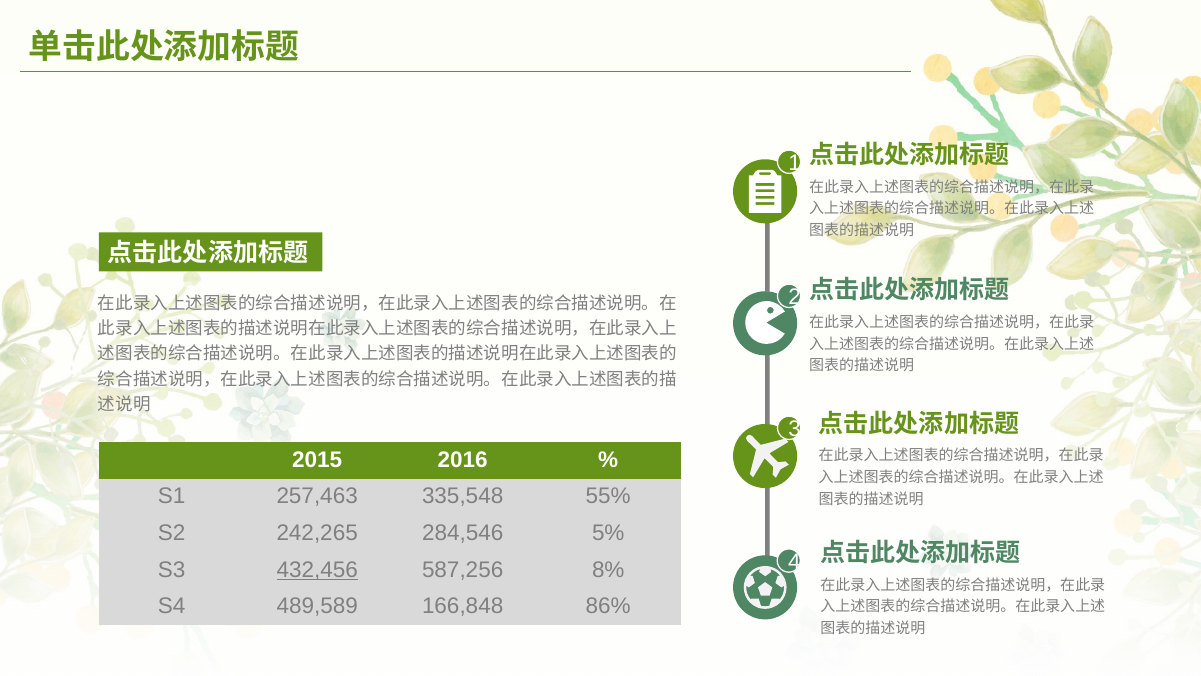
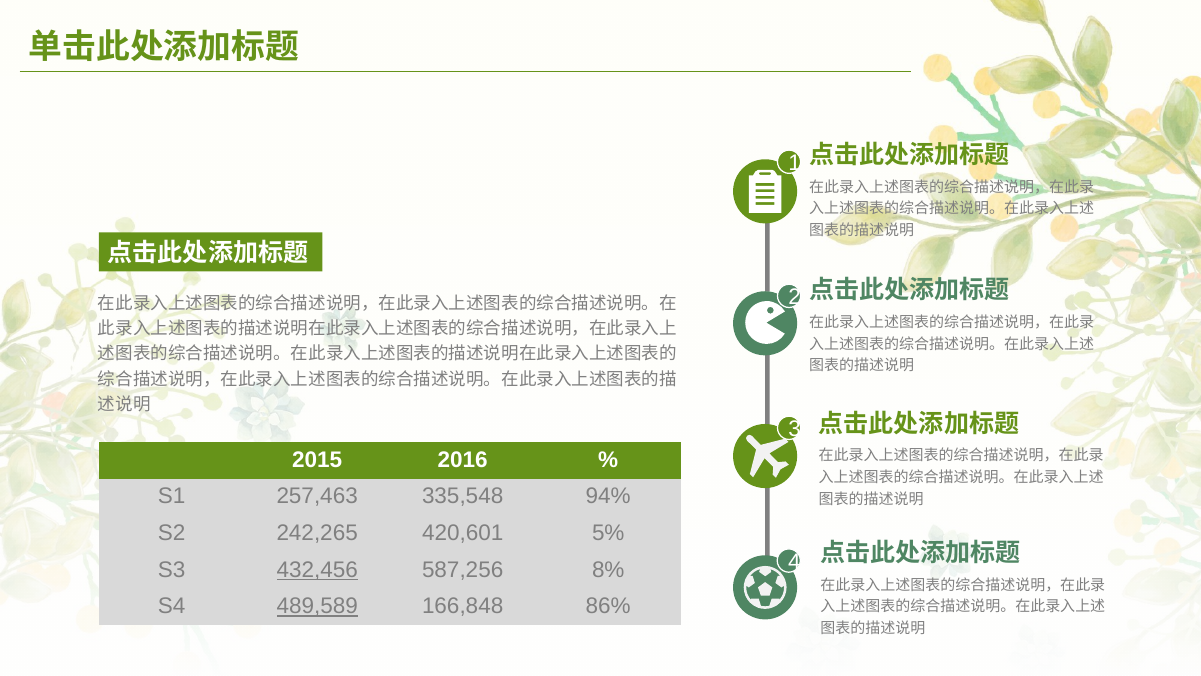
55%: 55% -> 94% (608, 496)
284,546: 284,546 -> 420,601 (463, 533)
489,589 underline: none -> present (317, 606)
